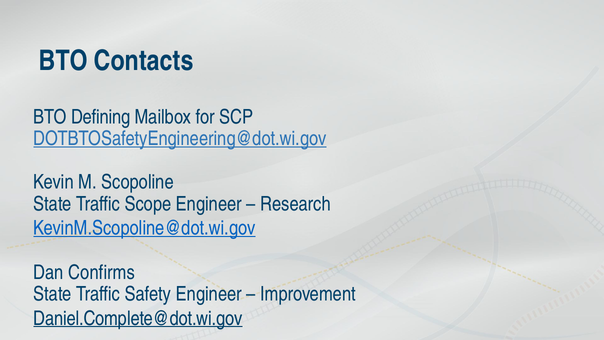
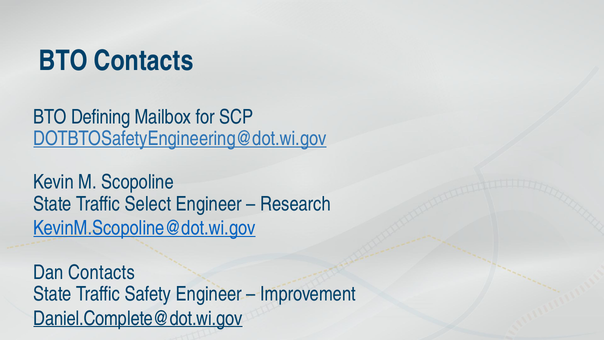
Scope: Scope -> Select (148, 204)
Dan Confirms: Confirms -> Contacts (102, 272)
